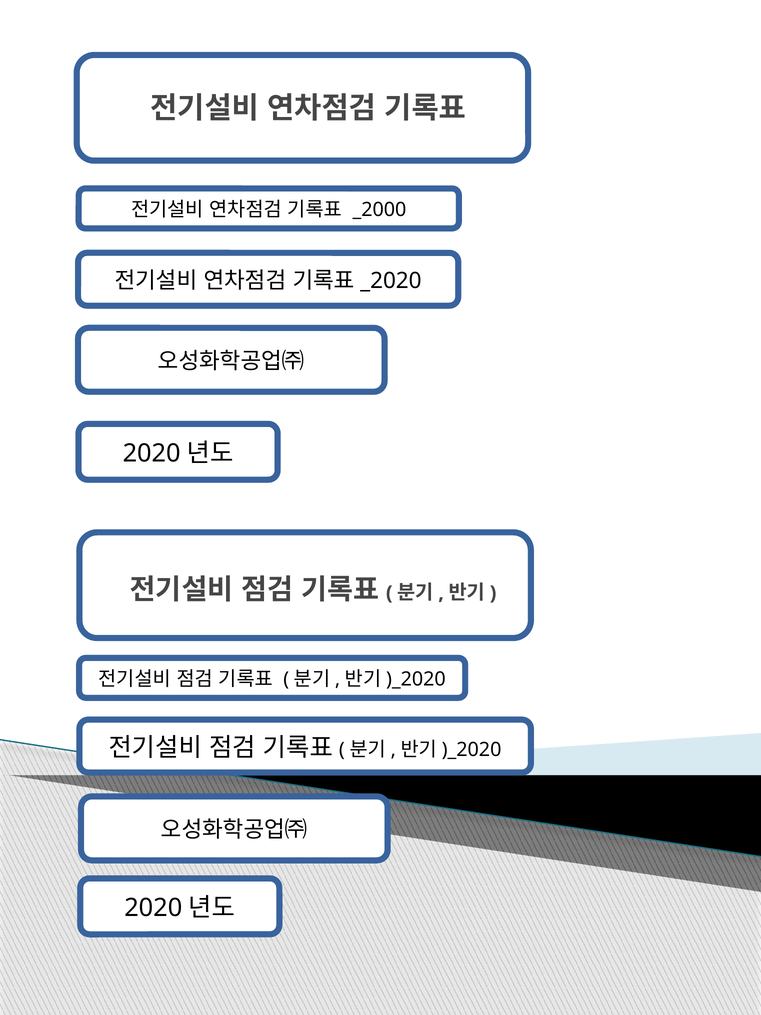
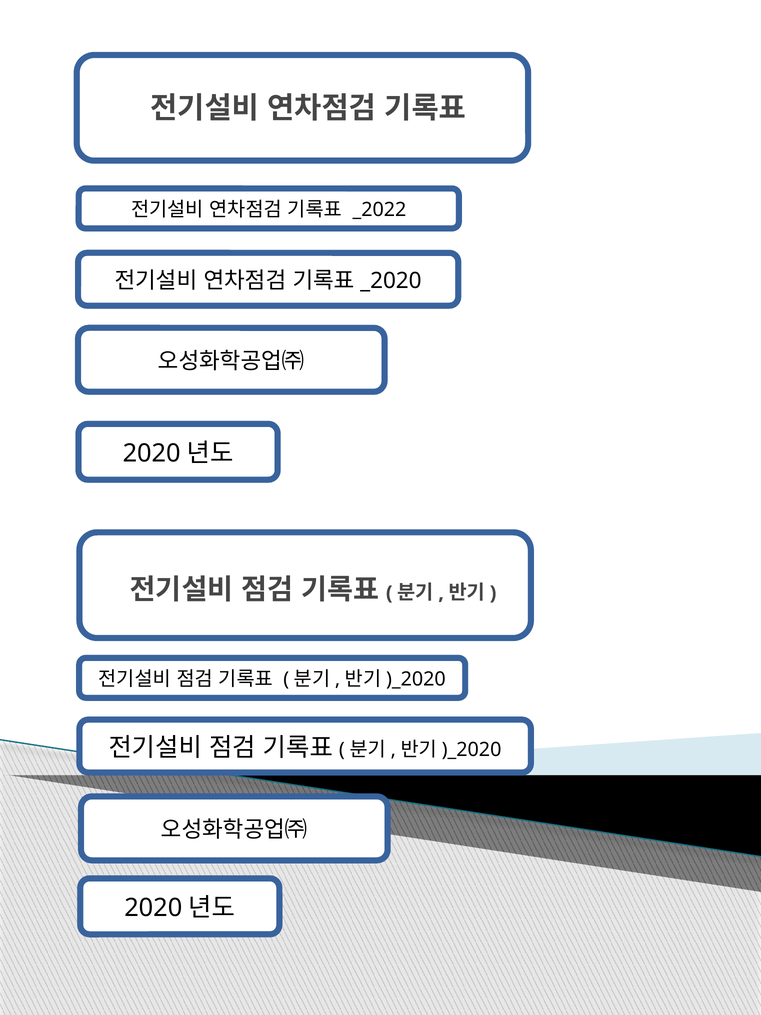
_2000: _2000 -> _2022 (379, 210)
